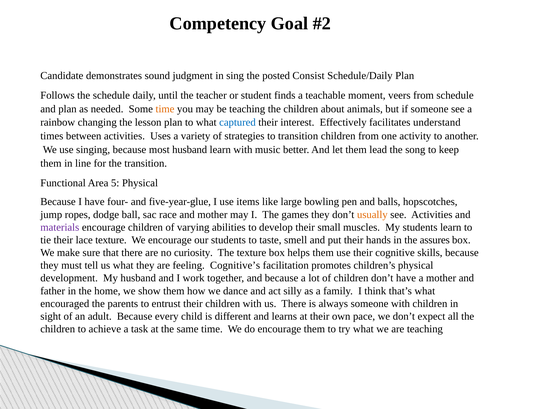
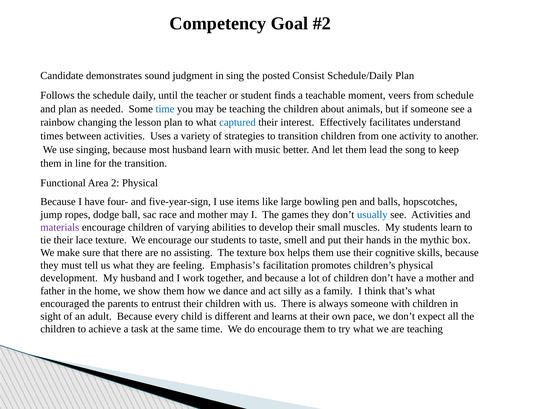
time colour: orange -> blue (165, 109)
5: 5 -> 2 (115, 183)
five-year-glue: five-year-glue -> five-year-sign (180, 202)
usually colour: orange -> blue (372, 214)
assures: assures -> mythic (435, 240)
curiosity: curiosity -> assisting (193, 253)
Cognitive’s: Cognitive’s -> Emphasis’s (235, 265)
